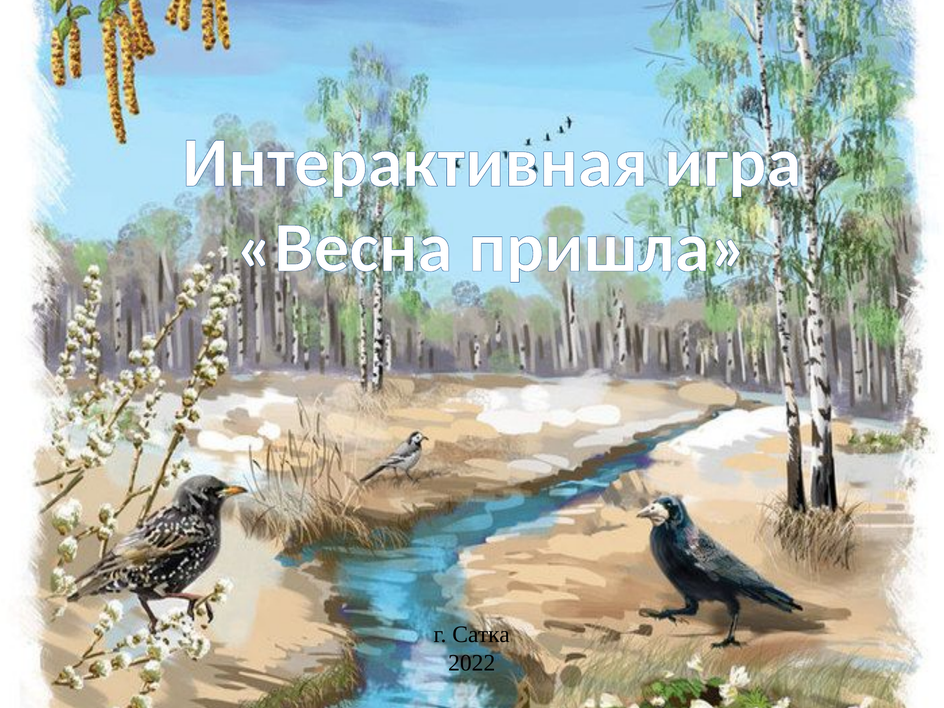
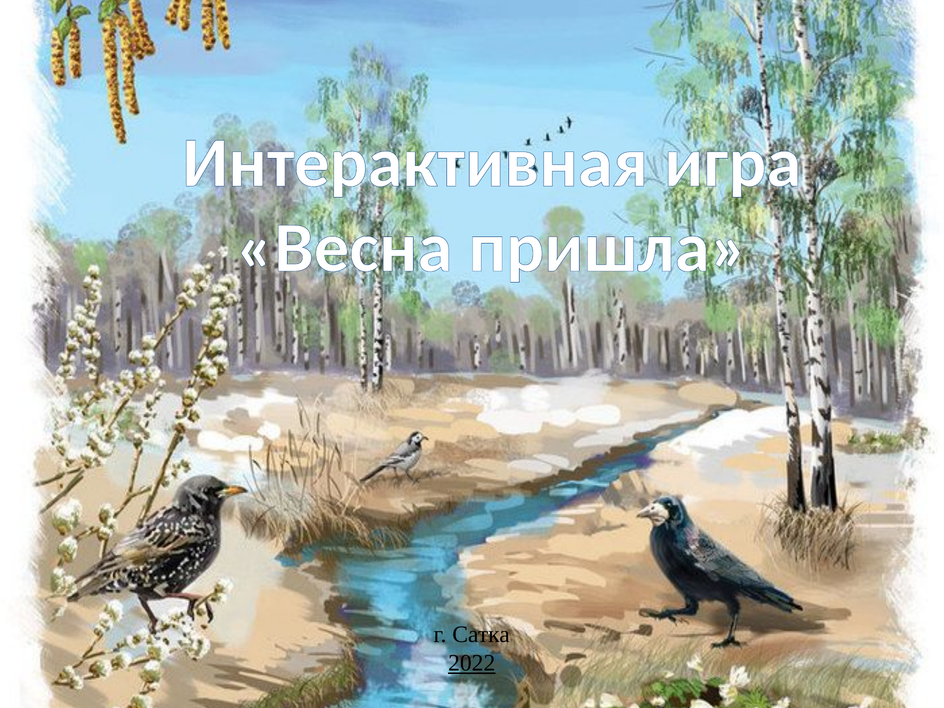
2022 underline: none -> present (472, 663)
